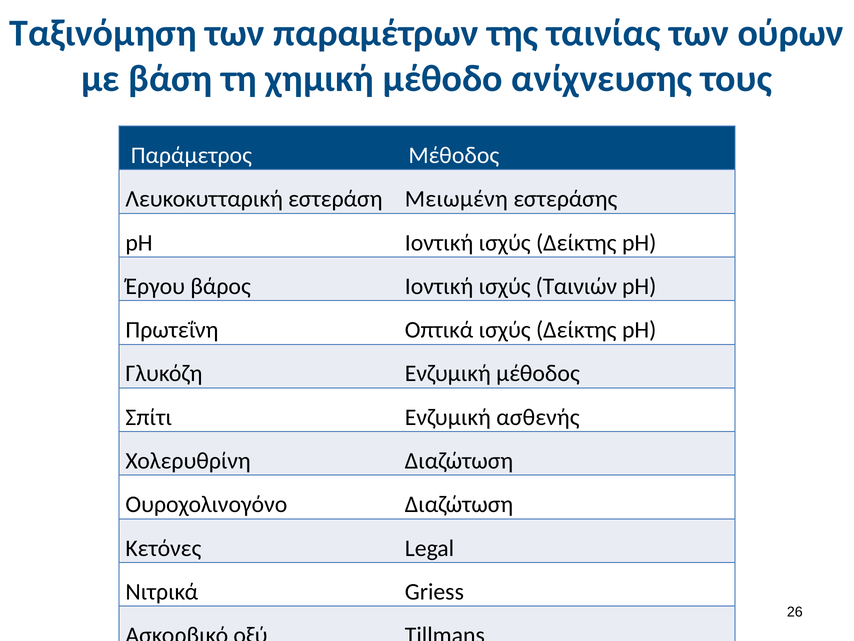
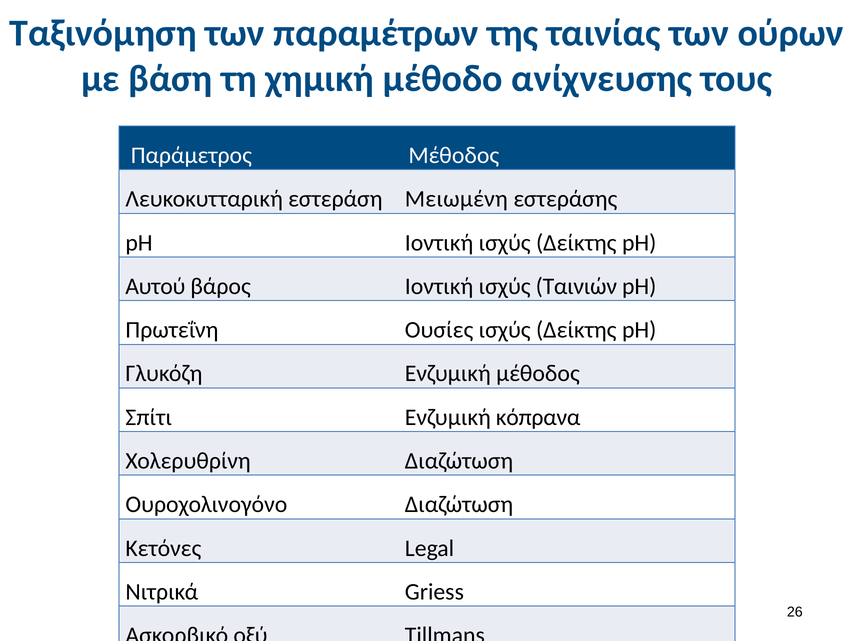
Έργου: Έργου -> Αυτού (155, 286)
Οπτικά: Οπτικά -> Ουσίες (439, 330)
ασθενής: ασθενής -> κόπρανα (538, 417)
